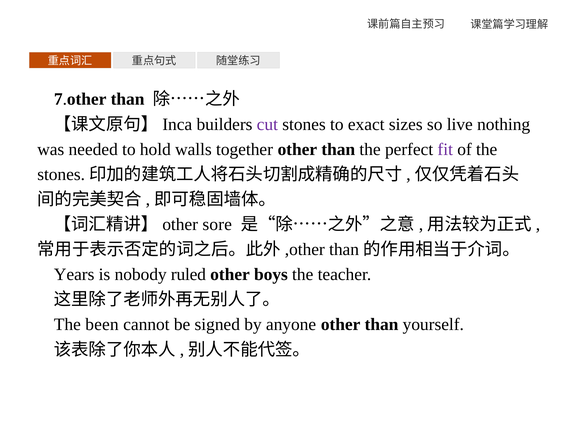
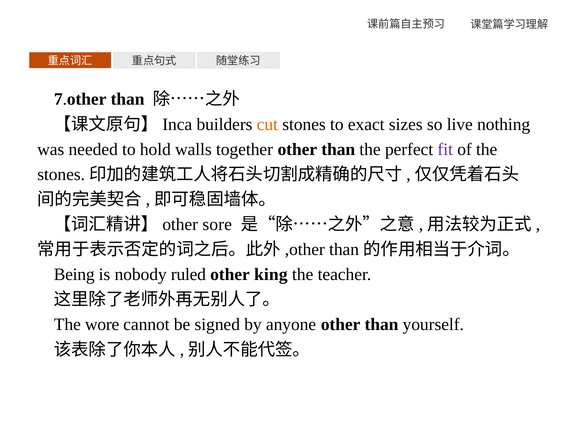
cut colour: purple -> orange (267, 124)
Years: Years -> Being (74, 275)
boys: boys -> king (271, 275)
been: been -> wore (102, 325)
